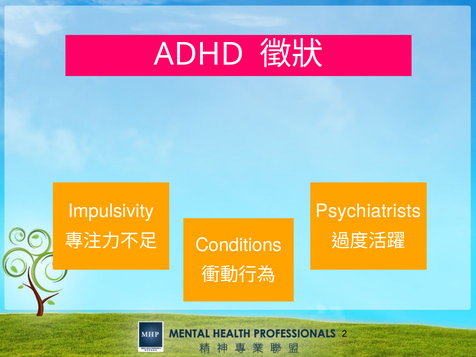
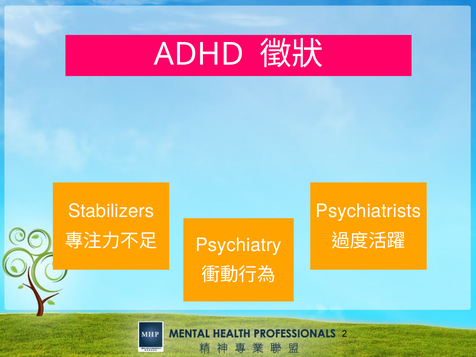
Impulsivity: Impulsivity -> Stabilizers (111, 211)
Conditions: Conditions -> Psychiatry (238, 245)
